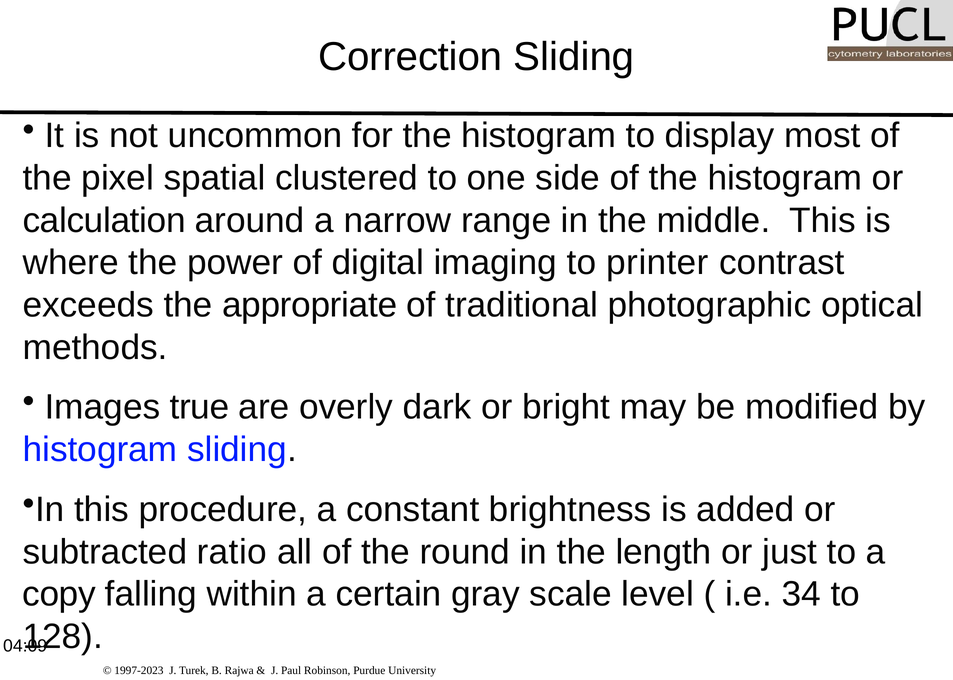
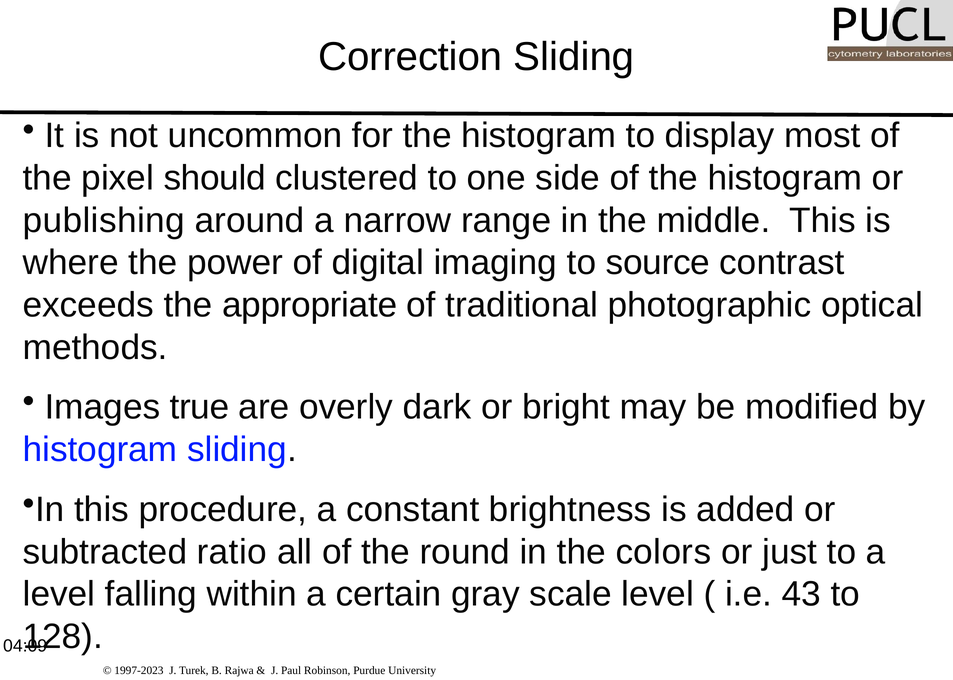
spatial: spatial -> should (215, 178)
calculation: calculation -> publishing (104, 221)
printer: printer -> source (658, 263)
length: length -> colors (663, 553)
copy: copy -> level (59, 595)
34: 34 -> 43 (801, 595)
